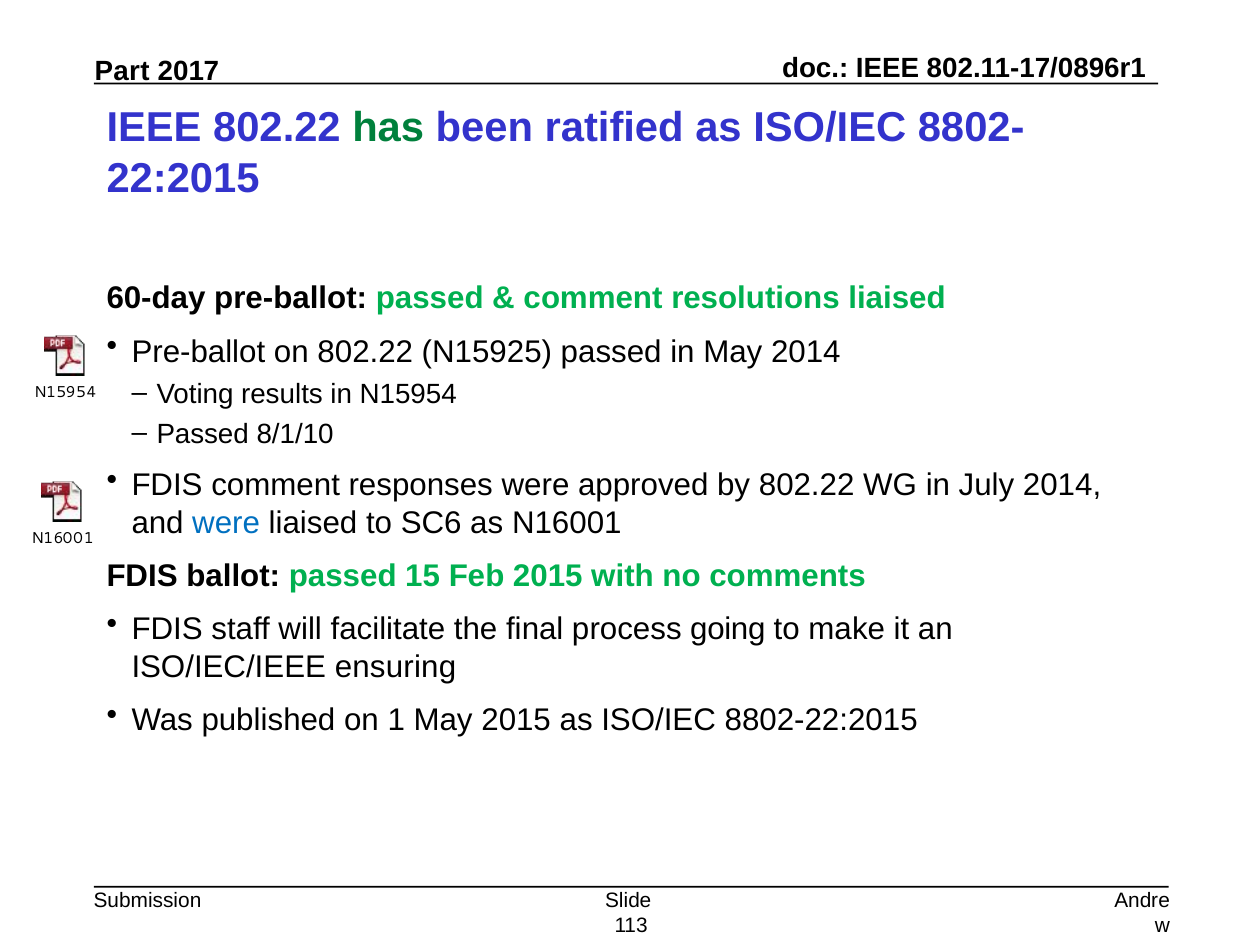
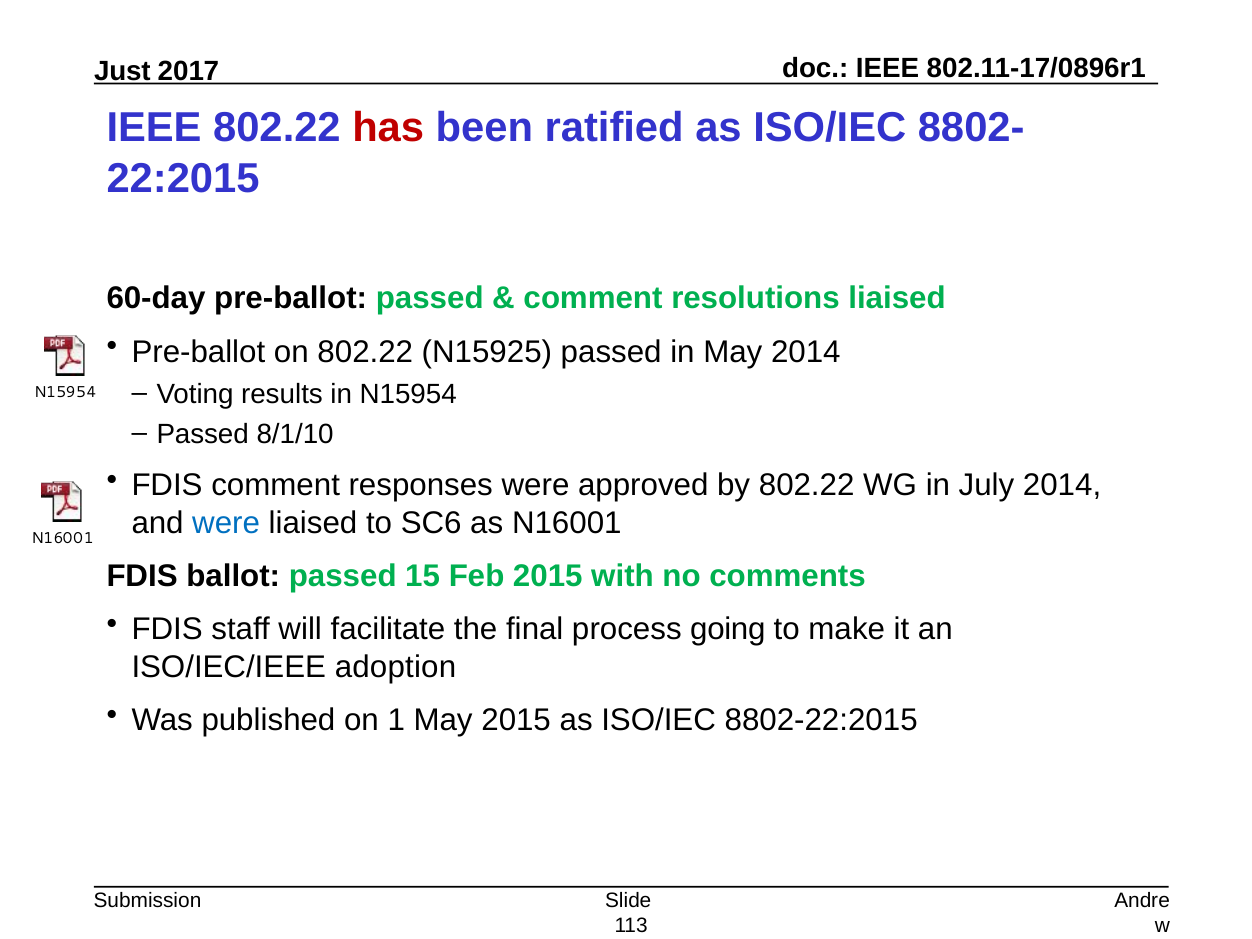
Part: Part -> Just (122, 71)
has colour: green -> red (388, 128)
ensuring: ensuring -> adoption (395, 667)
